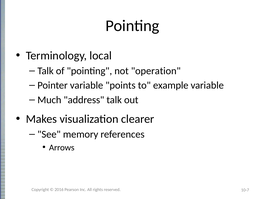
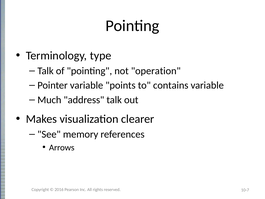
local: local -> type (101, 56)
example: example -> contains (171, 85)
